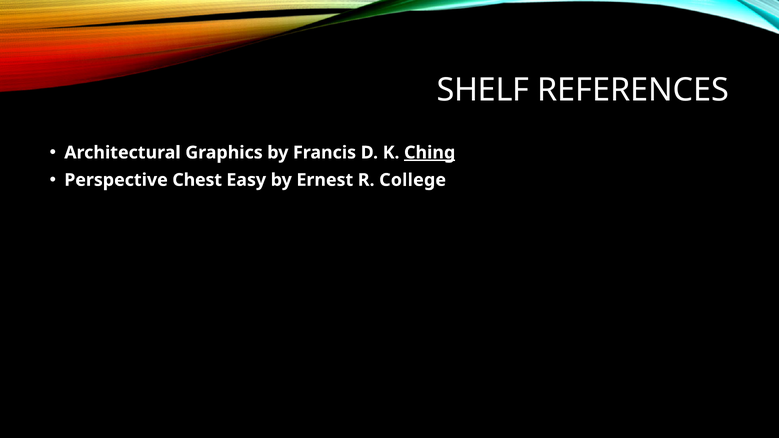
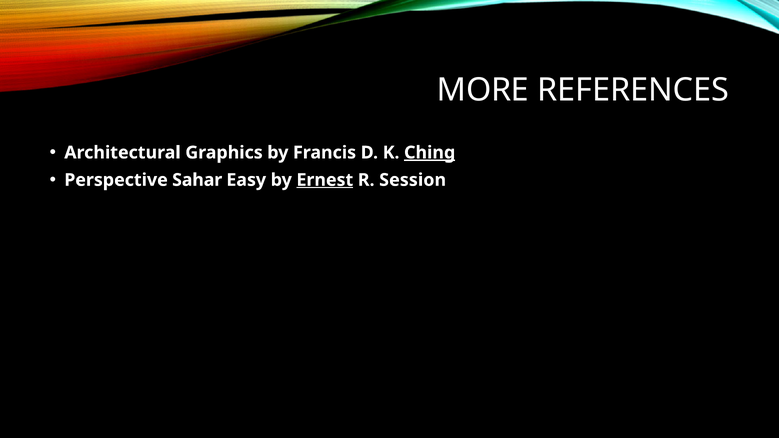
SHELF: SHELF -> MORE (483, 90)
Chest: Chest -> Sahar (197, 180)
Ernest underline: none -> present (325, 180)
College: College -> Session (413, 180)
